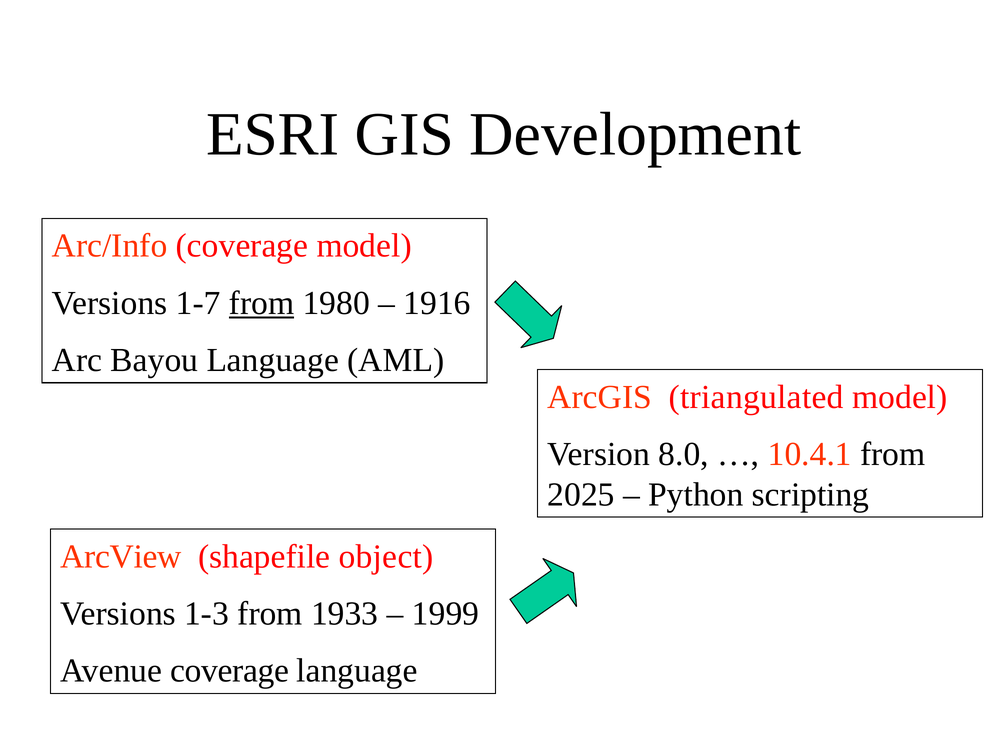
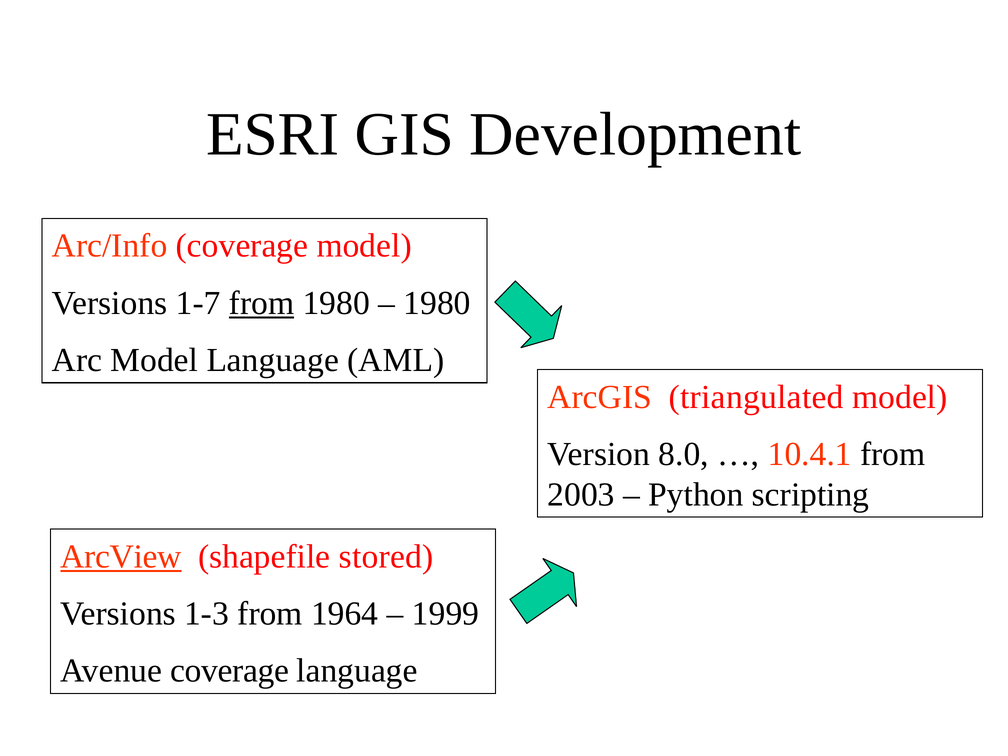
1916: 1916 -> 1980 (437, 303)
Arc Bayou: Bayou -> Model (154, 360)
2025: 2025 -> 2003 (581, 494)
ArcView underline: none -> present (121, 557)
object: object -> stored (386, 557)
1933: 1933 -> 1964 (345, 614)
